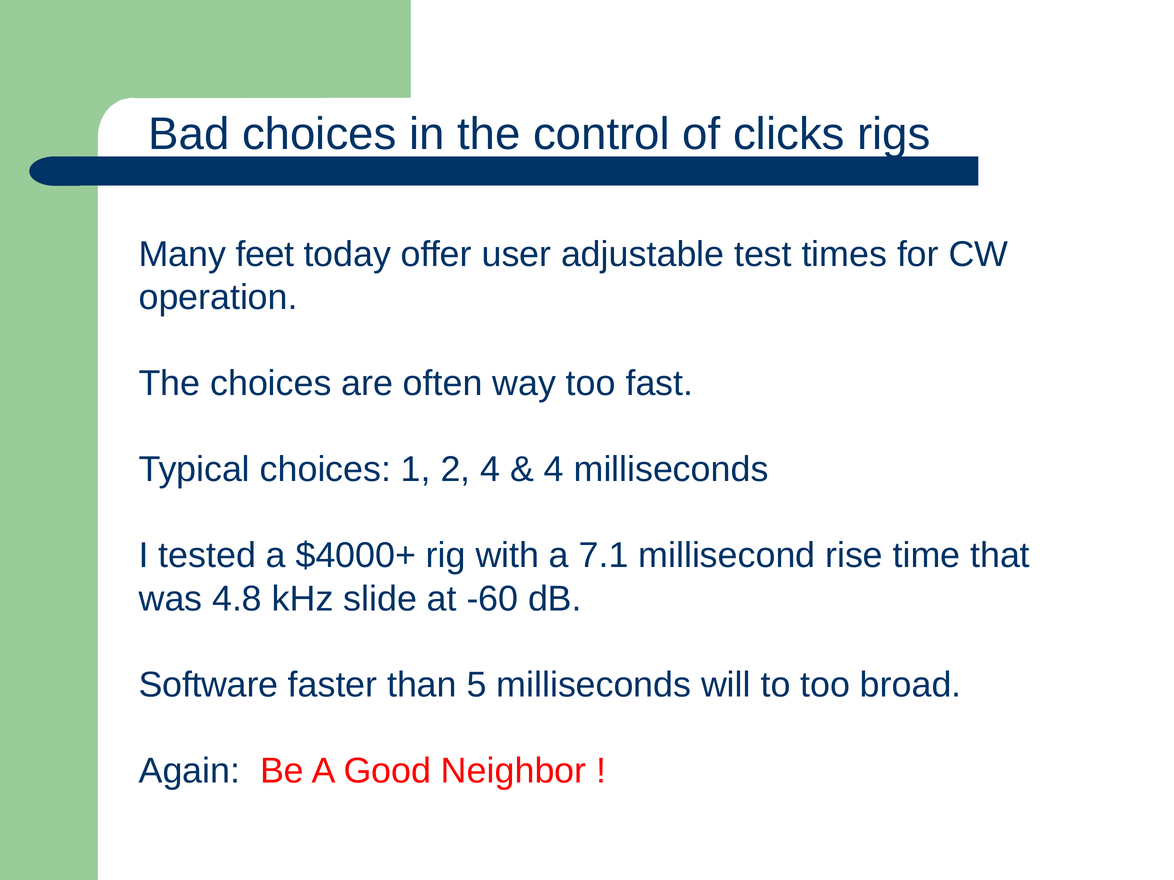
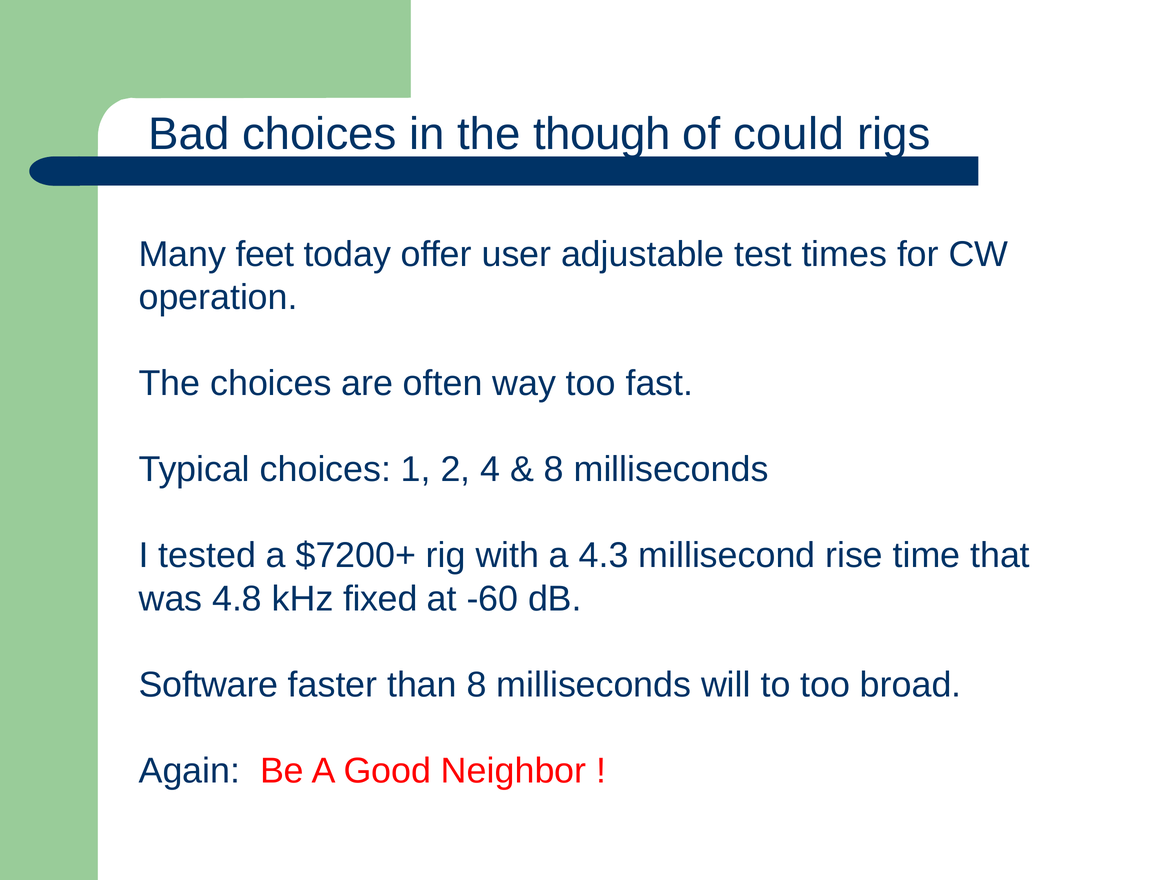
control: control -> though (602, 134)
clicks: clicks -> could (789, 134)
4: 4 -> 8 (554, 470)
$4000+: $4000+ -> $7200+ (356, 556)
7.1: 7.1 -> 4.3 (604, 556)
slide: slide -> fixed (380, 599)
than 5: 5 -> 8 (477, 685)
